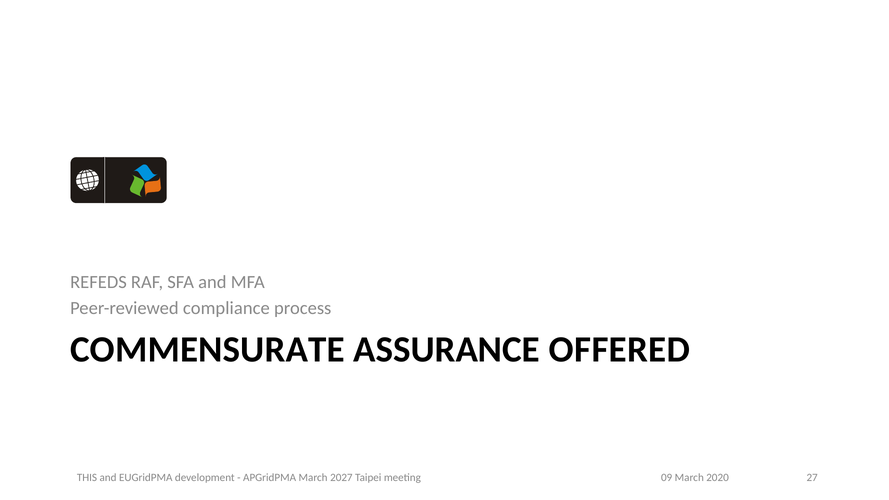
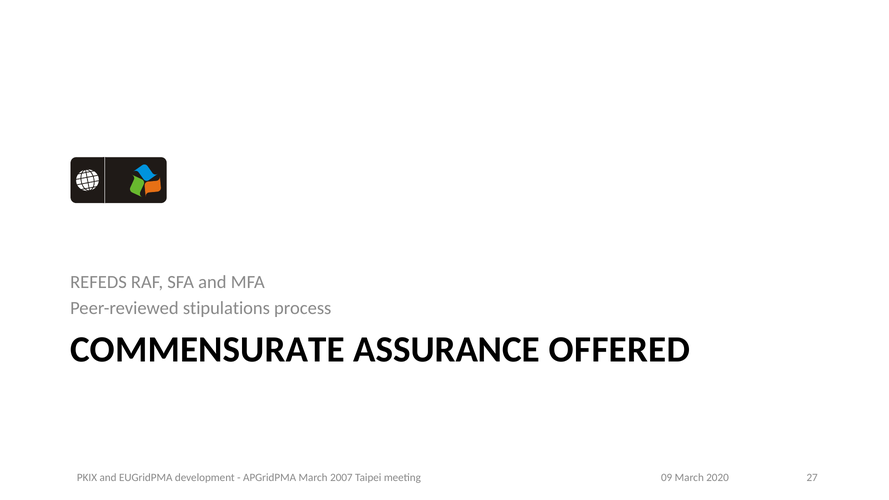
compliance: compliance -> stipulations (226, 308)
THIS: THIS -> PKIX (87, 477)
2027: 2027 -> 2007 (341, 477)
